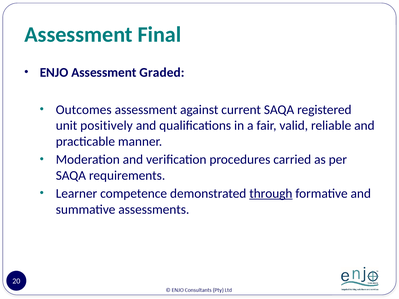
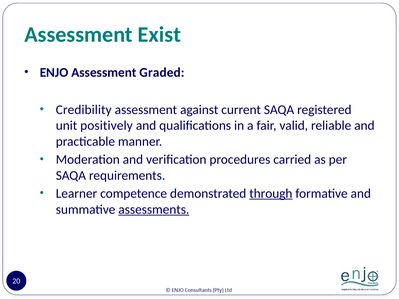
Final: Final -> Exist (159, 35)
Outcomes: Outcomes -> Credibility (84, 110)
assessments underline: none -> present (154, 210)
